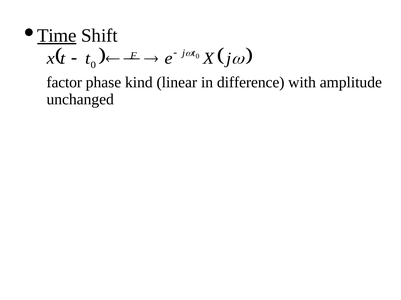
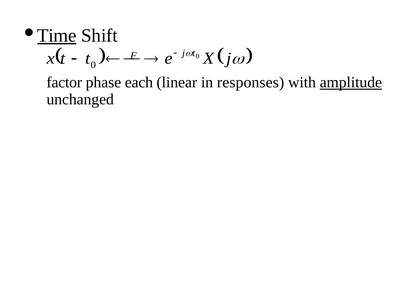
kind: kind -> each (139, 83)
difference: difference -> responses (251, 83)
amplitude underline: none -> present (351, 83)
